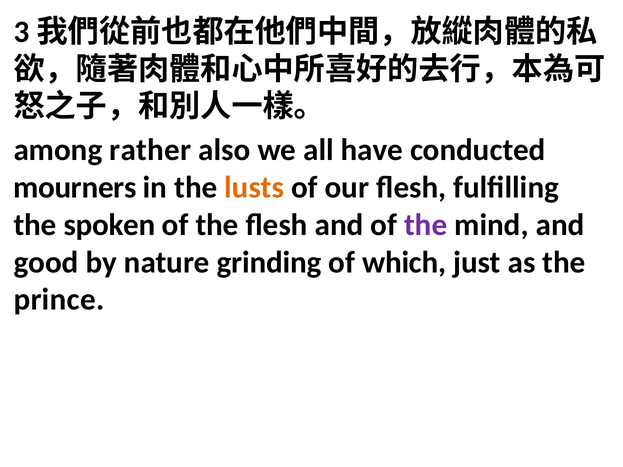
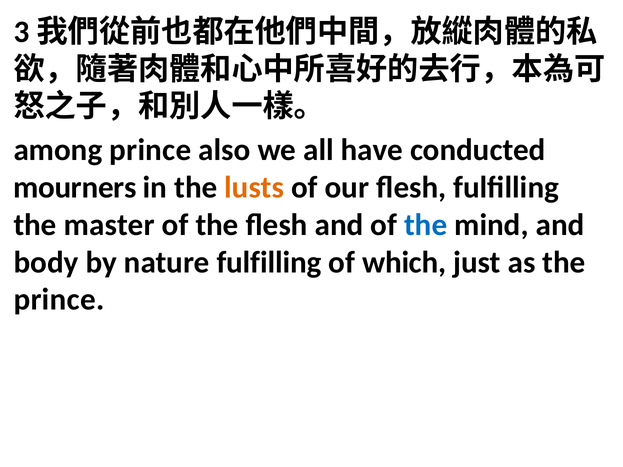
among rather: rather -> prince (150, 150)
spoken: spoken -> master (109, 225)
the colour: purple -> blue (426, 225)
good: good -> body (46, 262)
nature grinding: grinding -> fulfilling (269, 262)
